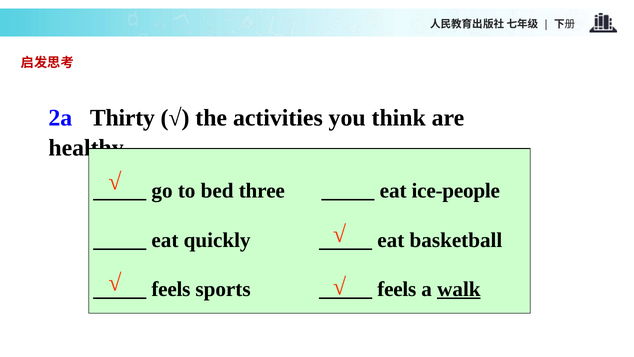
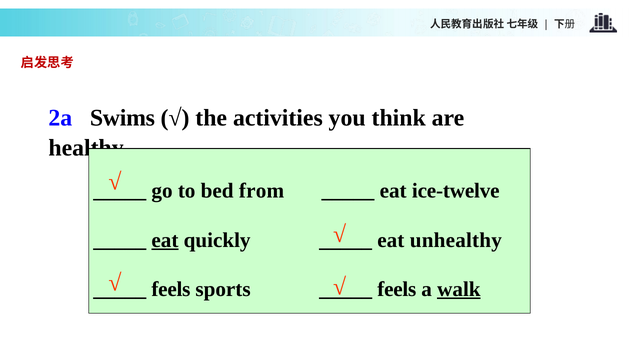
Thirty: Thirty -> Swims (122, 118)
three: three -> from (262, 191)
ice-people: ice-people -> ice-twelve (456, 191)
eat underline: none -> present (165, 240)
basketball: basketball -> unhealthy (456, 240)
